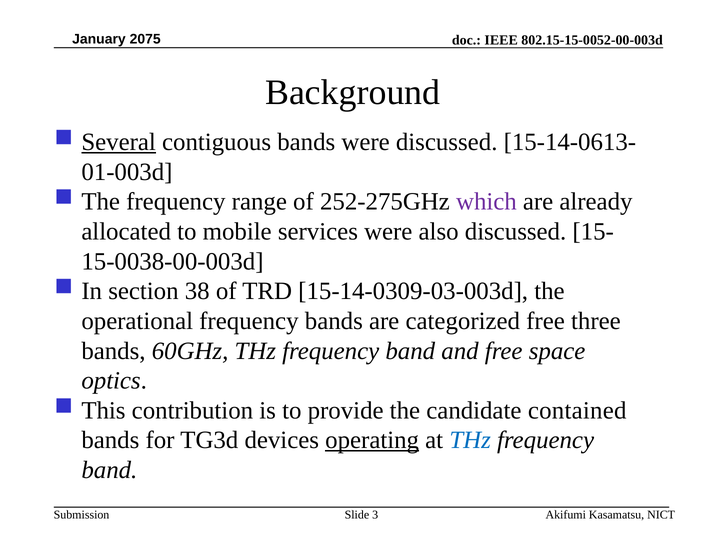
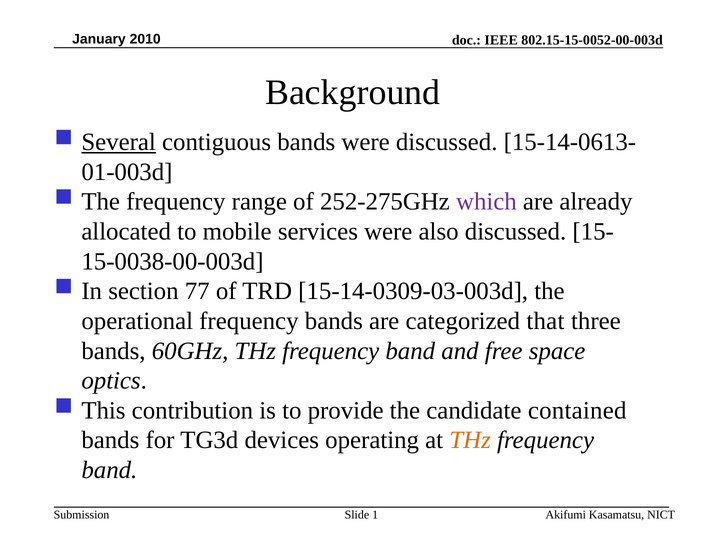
2075: 2075 -> 2010 (145, 39)
38: 38 -> 77 (197, 292)
categorized free: free -> that (545, 321)
operating underline: present -> none (372, 441)
THz colour: blue -> orange (470, 441)
3: 3 -> 1 (375, 516)
